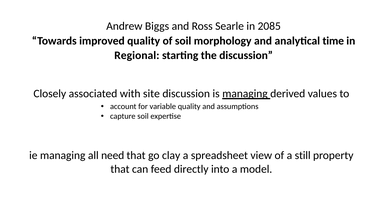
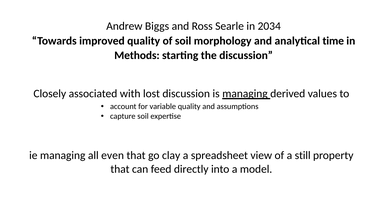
2085: 2085 -> 2034 (269, 26)
Regional: Regional -> Methods (137, 56)
site: site -> lost (151, 94)
need: need -> even (113, 156)
